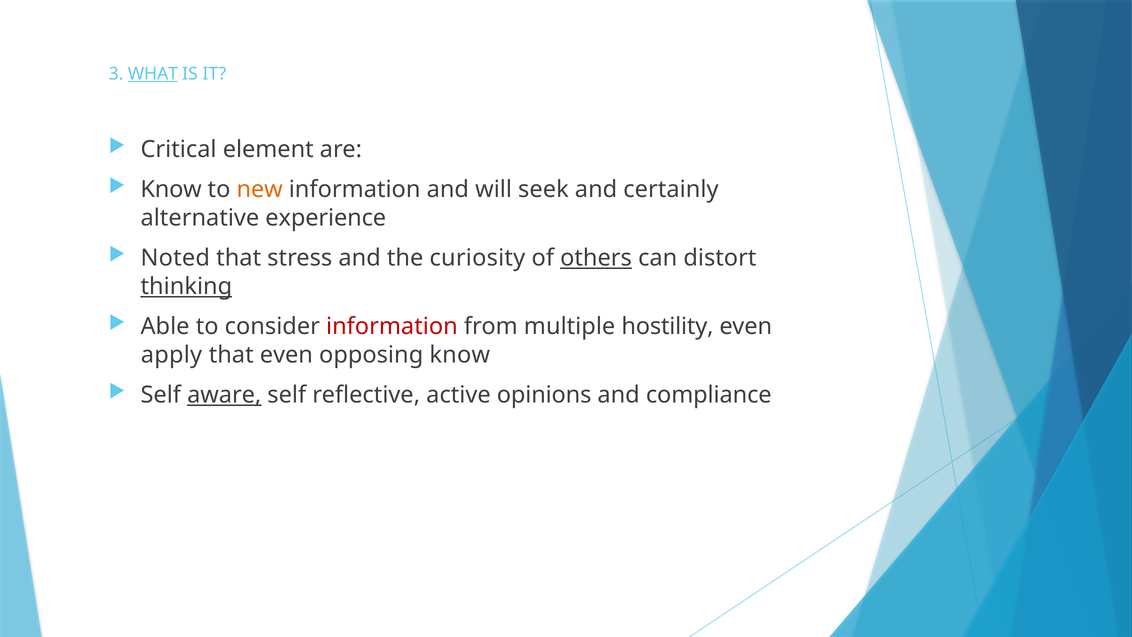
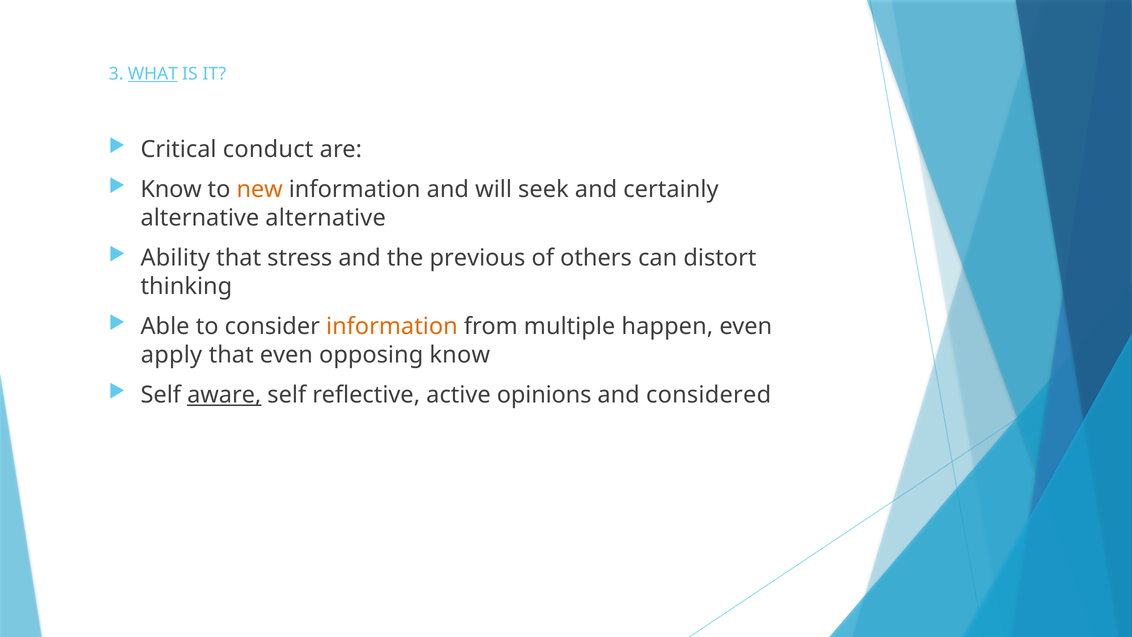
element: element -> conduct (268, 149)
alternative experience: experience -> alternative (326, 218)
Noted: Noted -> Ability (175, 258)
curiosity: curiosity -> previous (477, 258)
others underline: present -> none (596, 258)
thinking underline: present -> none (186, 286)
information colour: red -> orange (392, 326)
hostility: hostility -> happen (667, 326)
compliance: compliance -> considered (709, 395)
